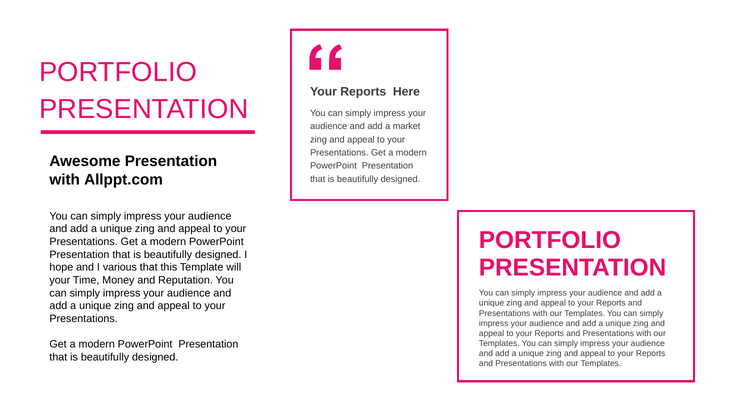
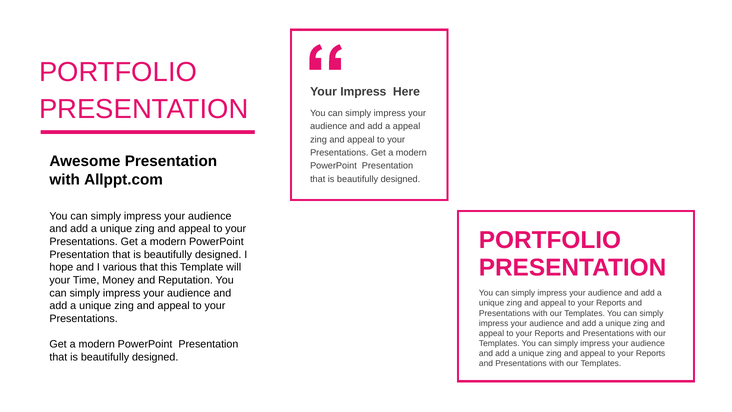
Reports: Reports -> Impress (363, 92)
a market: market -> appeal (407, 126)
